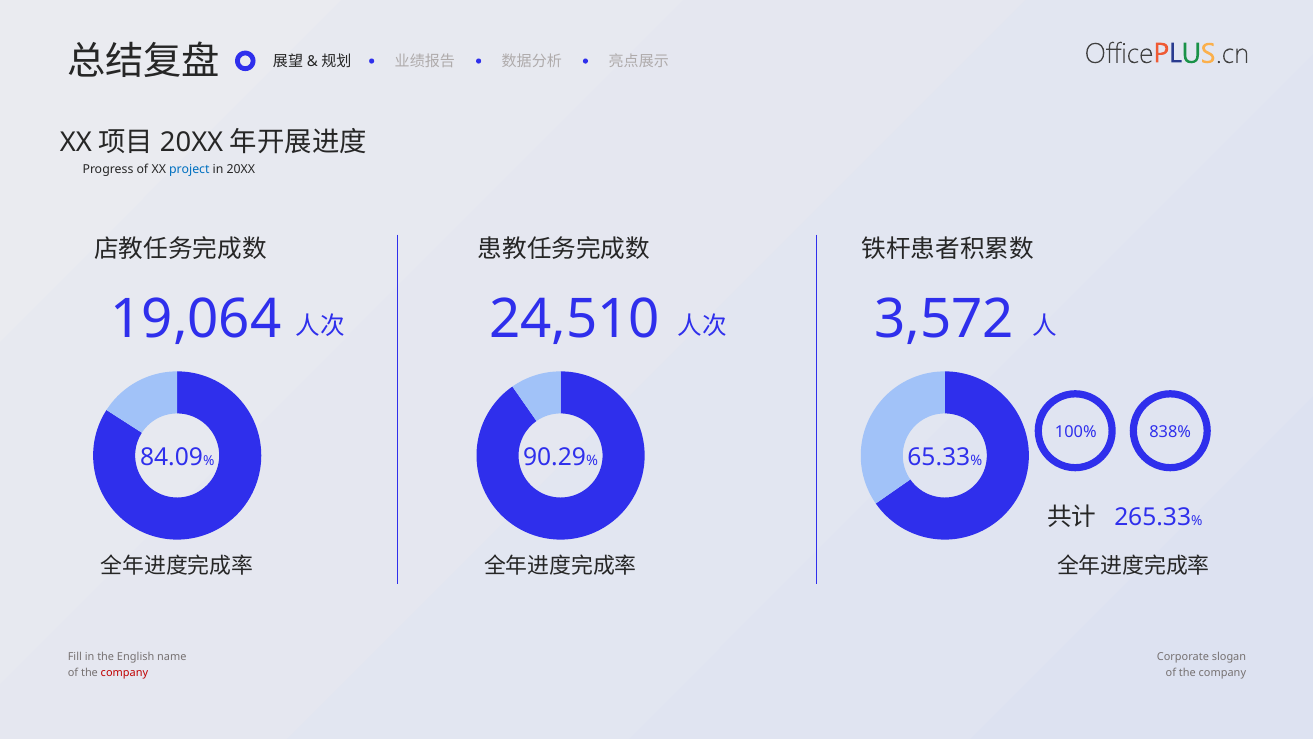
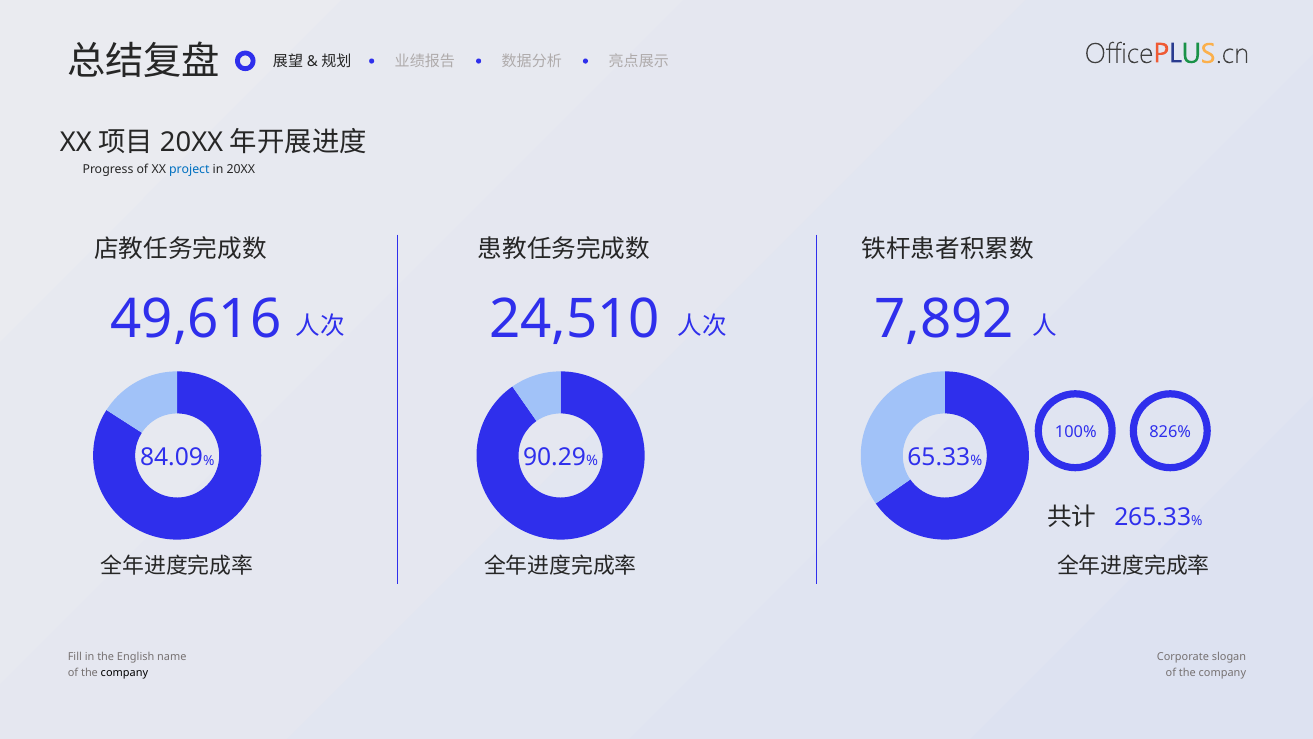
19,064: 19,064 -> 49,616 (196, 320)
3,572: 3,572 -> 7,892 (944, 320)
838%: 838% -> 826% (1170, 432)
company colour: red -> black (124, 672)
